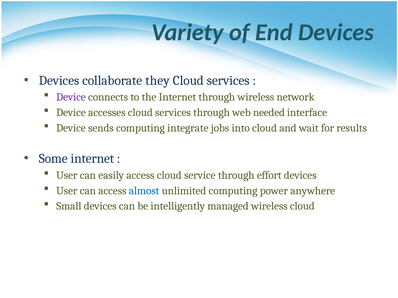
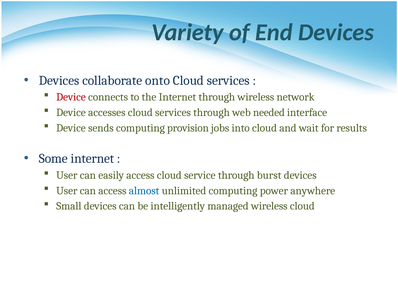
they: they -> onto (158, 81)
Device colour: purple -> red (71, 97)
integrate: integrate -> provision (188, 128)
effort: effort -> burst (269, 175)
